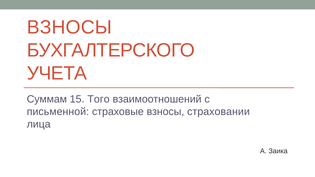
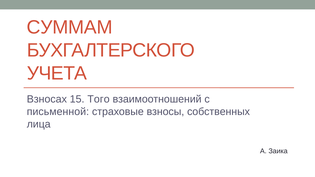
ВЗНОСЫ: ВЗНОСЫ -> СУММАМ (70, 27)
Суммам: Суммам -> Взносах (47, 99)
страховании: страховании -> собственных (219, 112)
